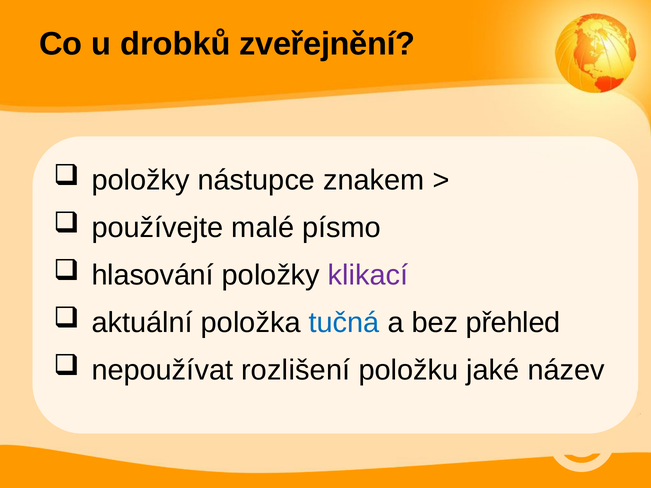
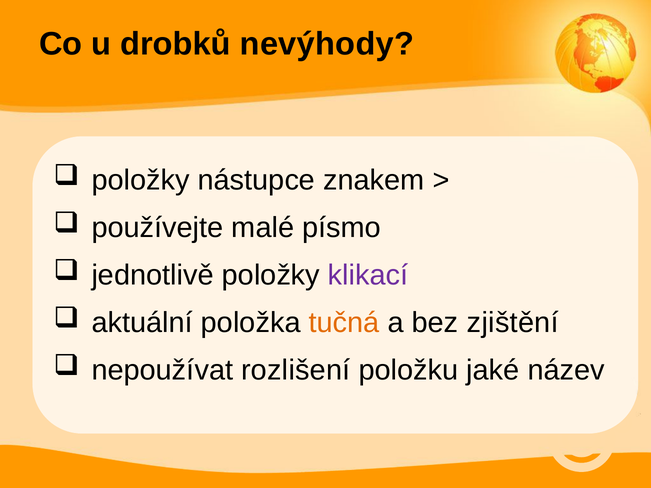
zveřejnění: zveřejnění -> nevýhody (327, 44)
hlasování: hlasování -> jednotlivě (153, 275)
tučná colour: blue -> orange (344, 323)
přehled: přehled -> zjištění (513, 323)
